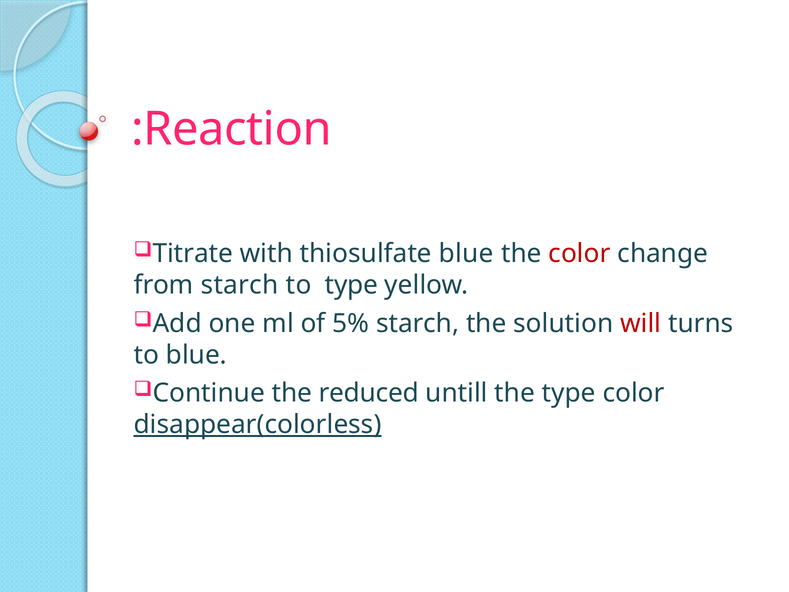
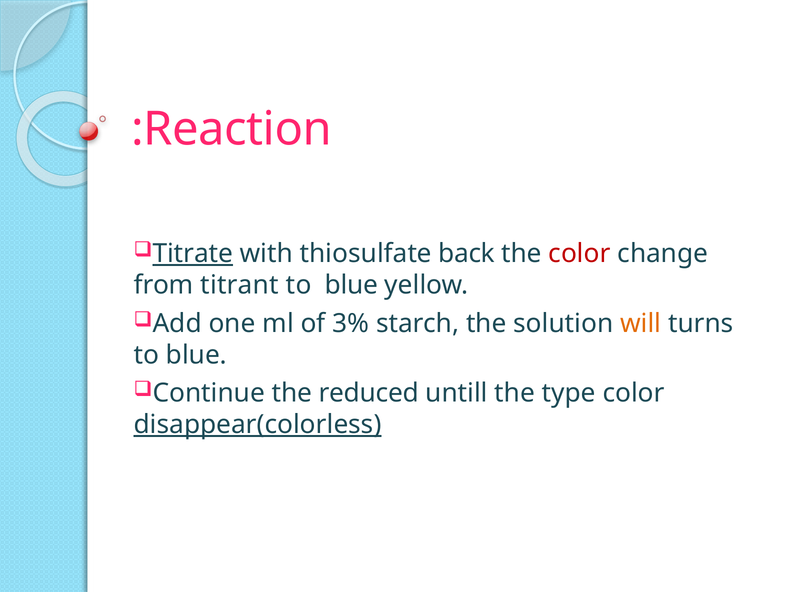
Titrate underline: none -> present (193, 254)
thiosulfate blue: blue -> back (467, 254)
from starch: starch -> titrant (240, 285)
type: type -> blue (352, 285)
5%: 5% -> 3% (351, 323)
will colour: red -> orange (641, 323)
